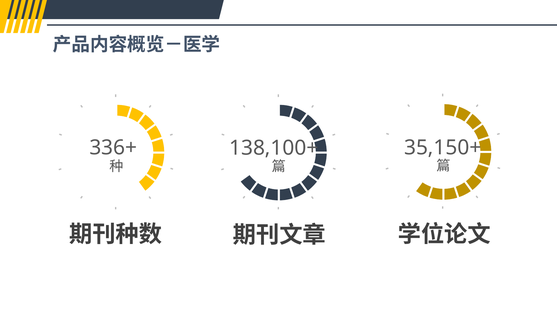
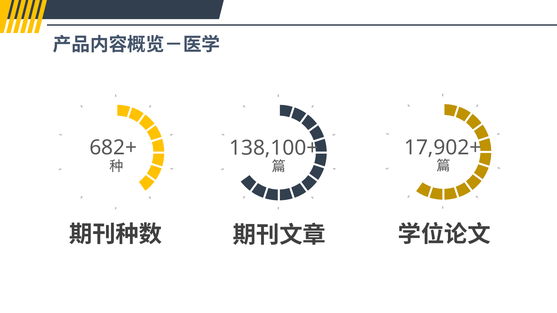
336+: 336+ -> 682+ (113, 148)
35,150+: 35,150+ -> 17,902+ (443, 148)
